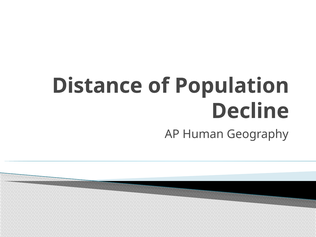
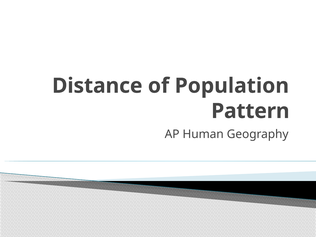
Decline: Decline -> Pattern (250, 111)
